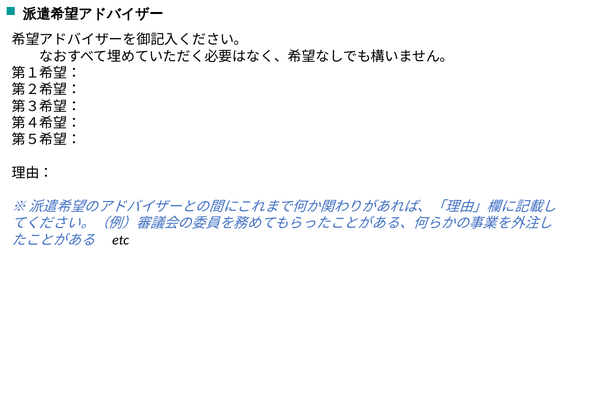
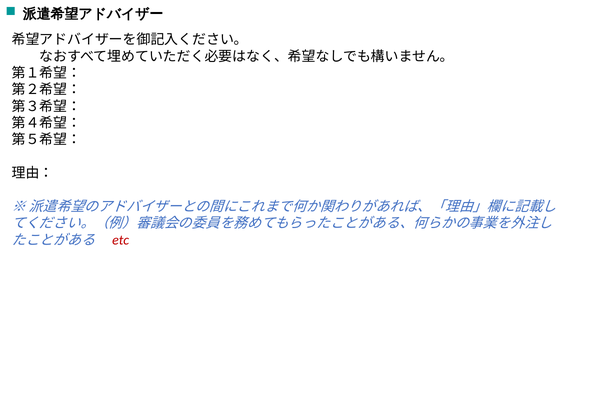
etc colour: black -> red (121, 240)
